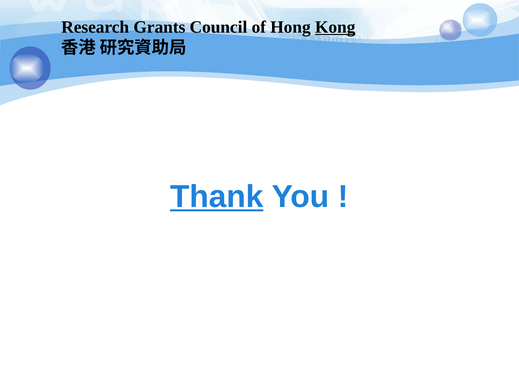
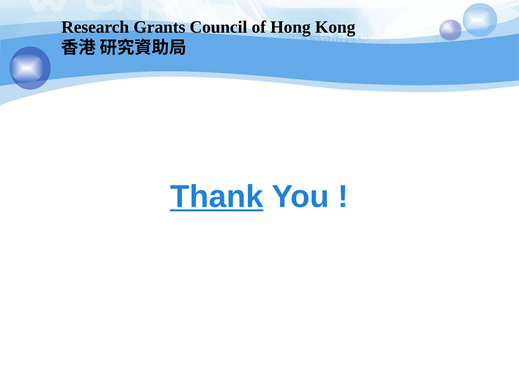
Kong underline: present -> none (335, 27)
